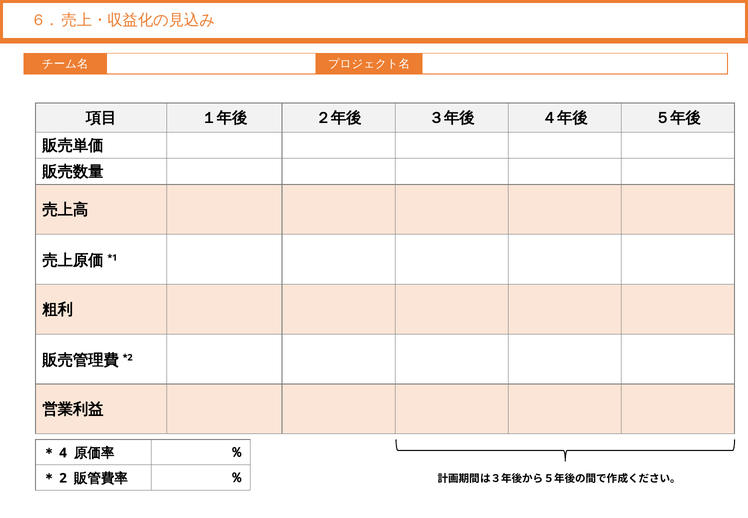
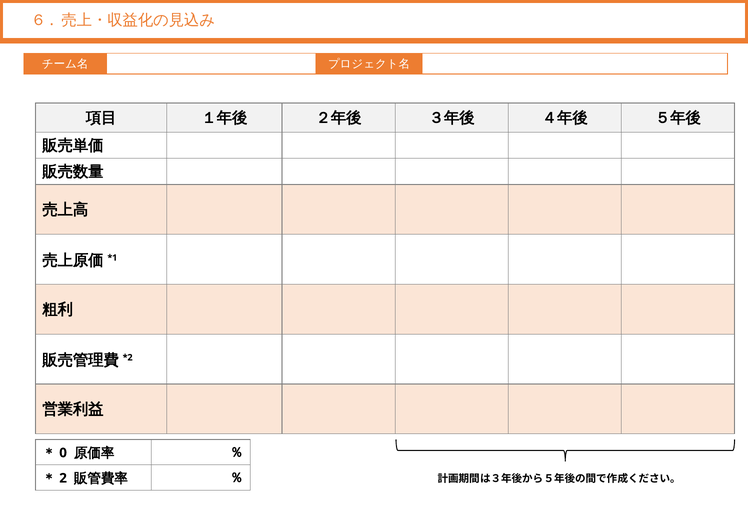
4: 4 -> 0 (63, 453)
